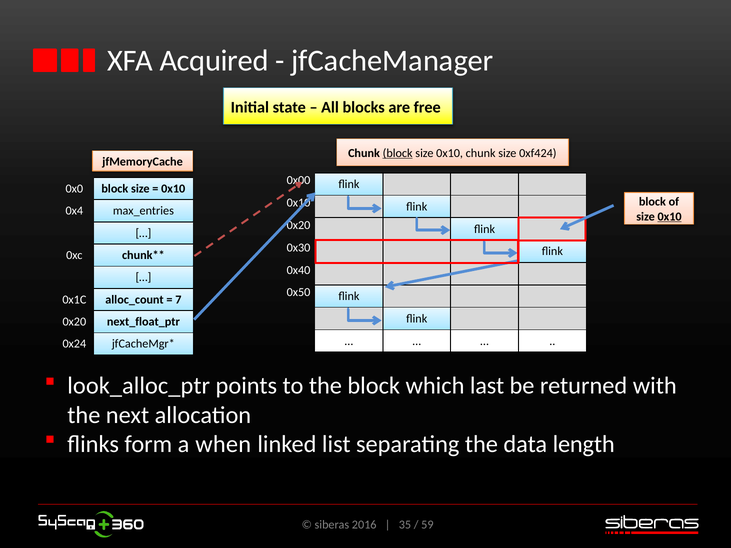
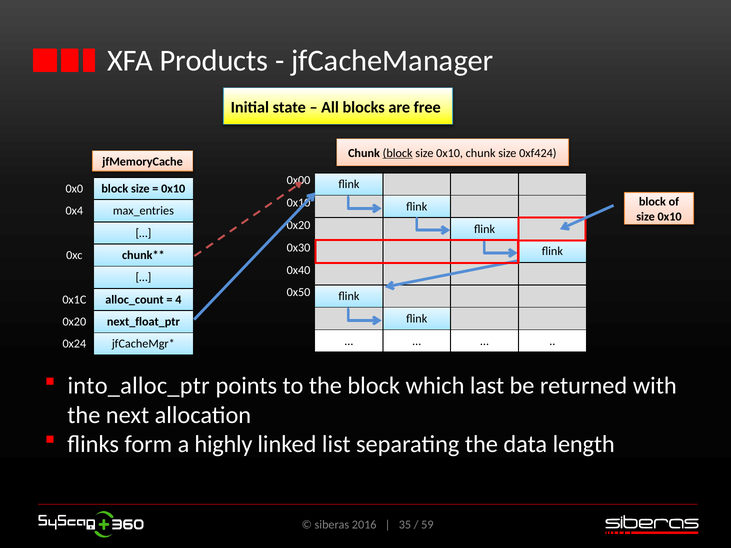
Acquired: Acquired -> Products (214, 61)
0x10 underline: present -> none (670, 217)
7: 7 -> 4 (178, 300)
look_alloc_ptr: look_alloc_ptr -> into_alloc_ptr (139, 386)
when: when -> highly (223, 445)
